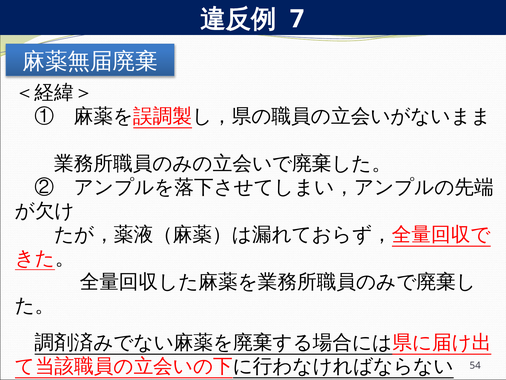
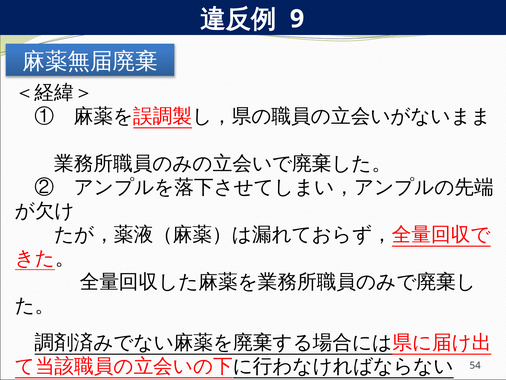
7: 7 -> 9 (297, 19)
